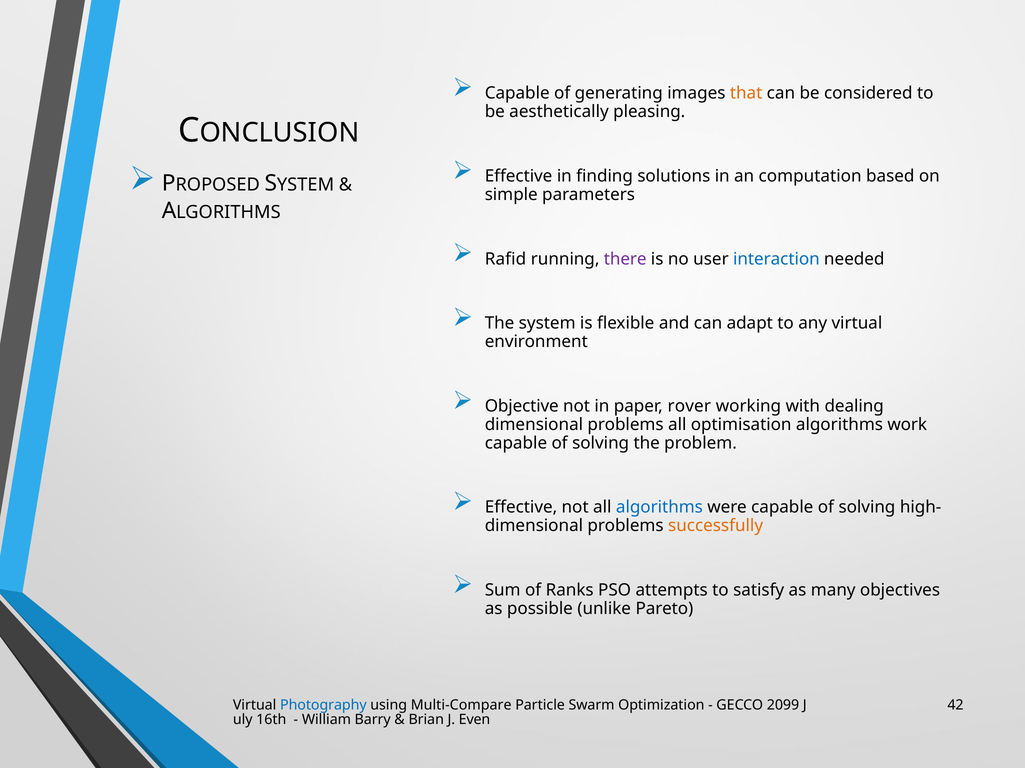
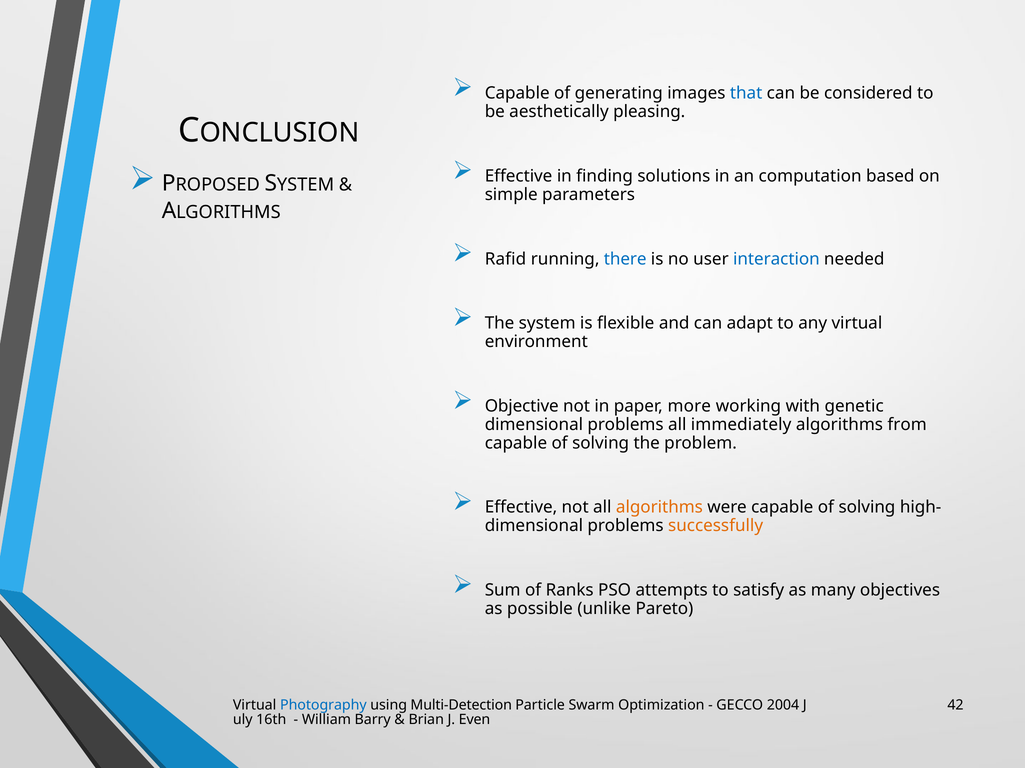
that colour: orange -> blue (746, 93)
there colour: purple -> blue (625, 259)
rover: rover -> more (689, 407)
dealing: dealing -> genetic (854, 407)
optimisation: optimisation -> immediately (741, 425)
work: work -> from (907, 425)
algorithms colour: blue -> orange (659, 508)
Multi-Compare: Multi-Compare -> Multi-Detection (461, 706)
2099: 2099 -> 2004 (783, 706)
